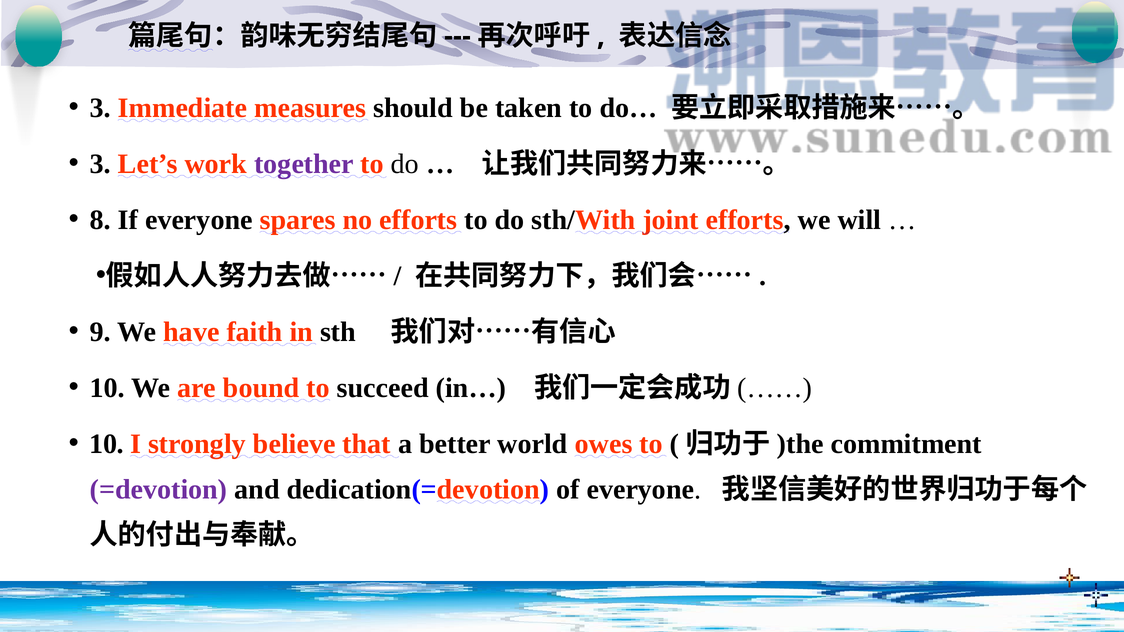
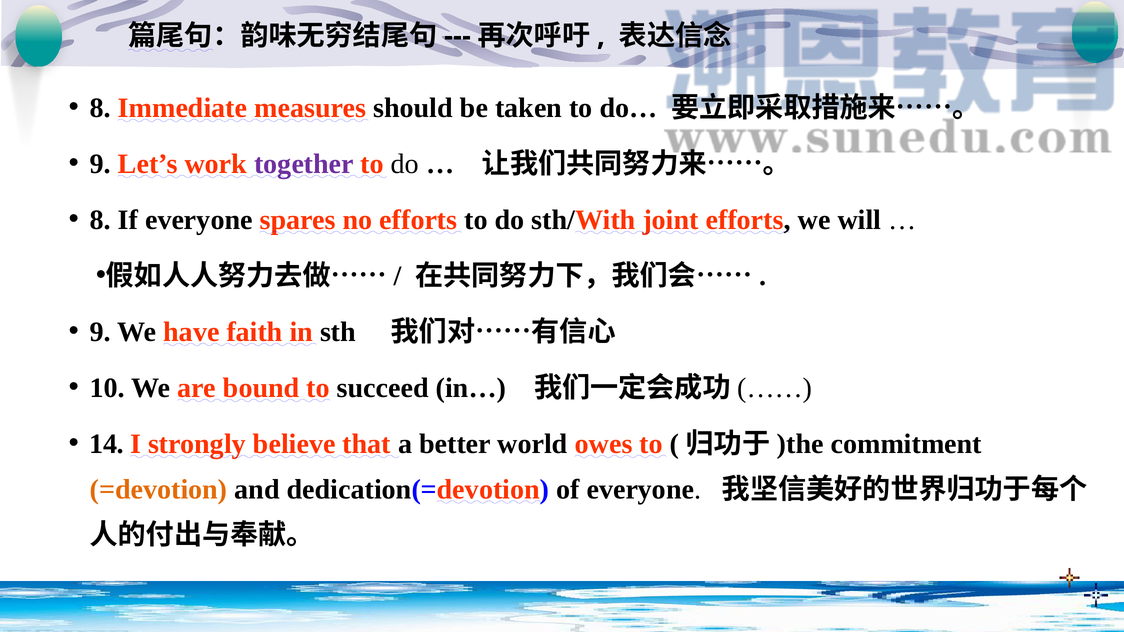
3: 3 -> 8 (100, 108)
3: 3 -> 9 (100, 164)
10: 10 -> 14 (107, 444)
=devotion colour: purple -> orange (159, 490)
